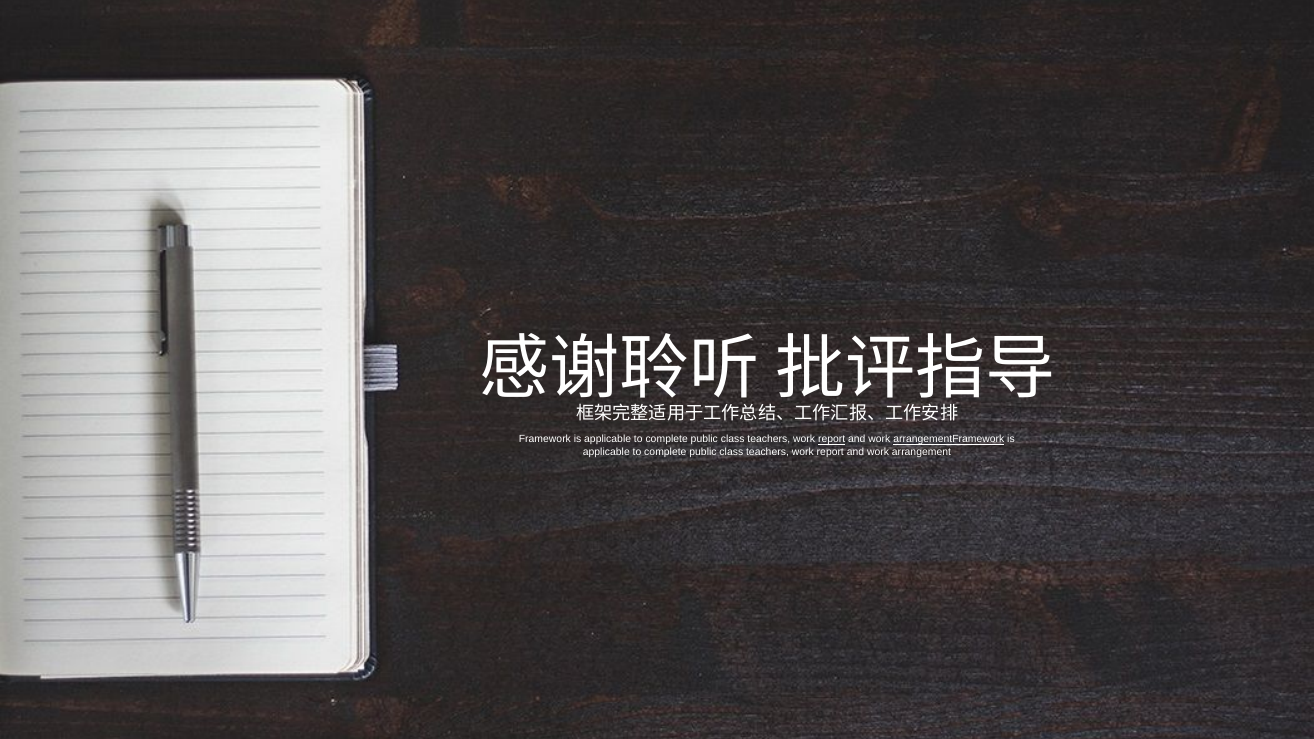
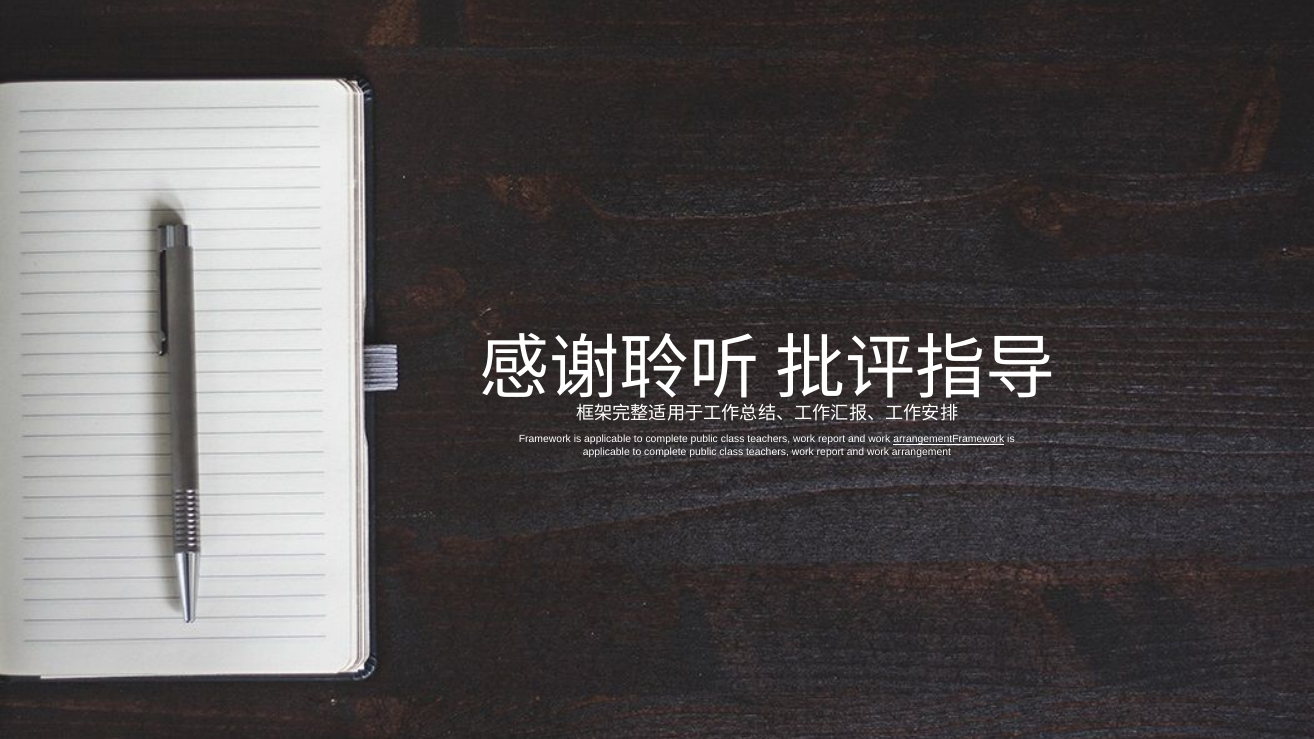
report underline: present -> none (832, 440)
